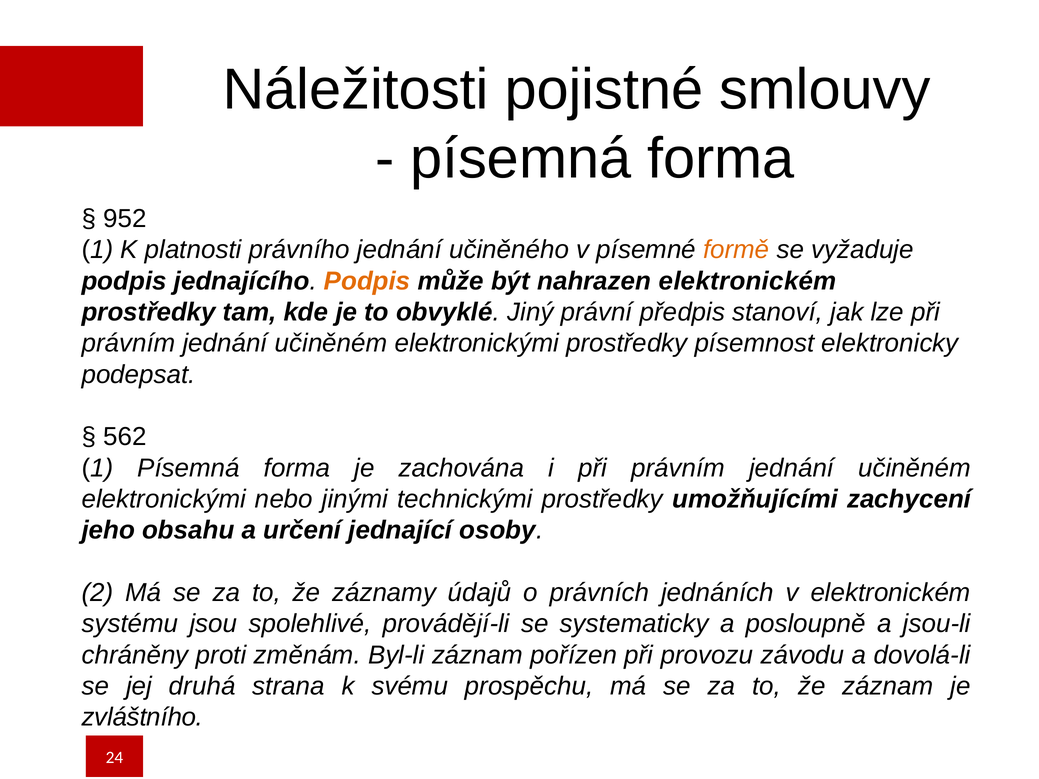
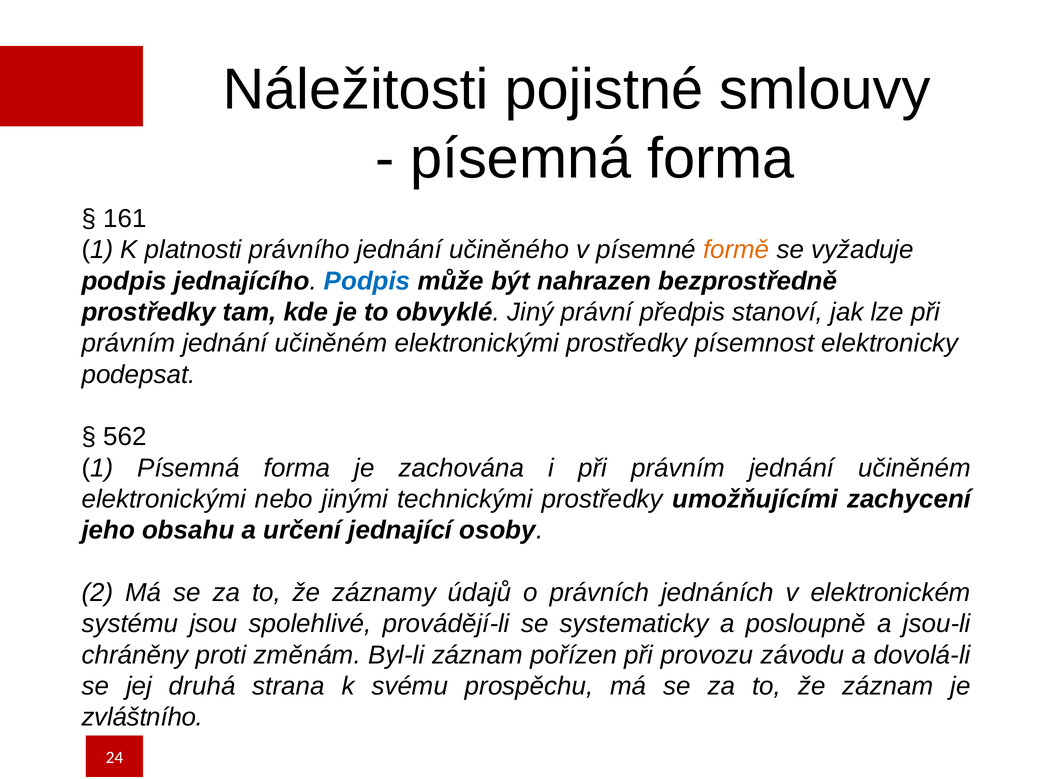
952: 952 -> 161 (125, 219)
Podpis colour: orange -> blue (367, 281)
nahrazen elektronickém: elektronickém -> bezprostředně (748, 281)
